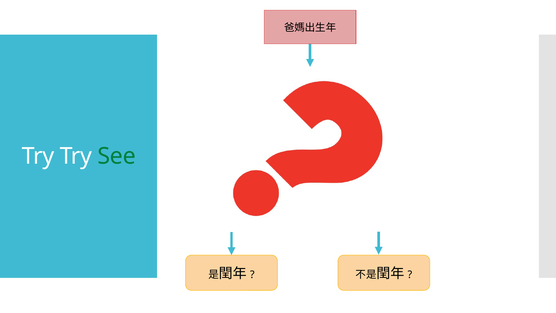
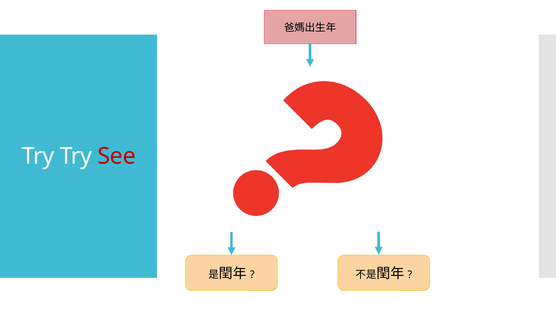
See colour: green -> red (117, 156)
